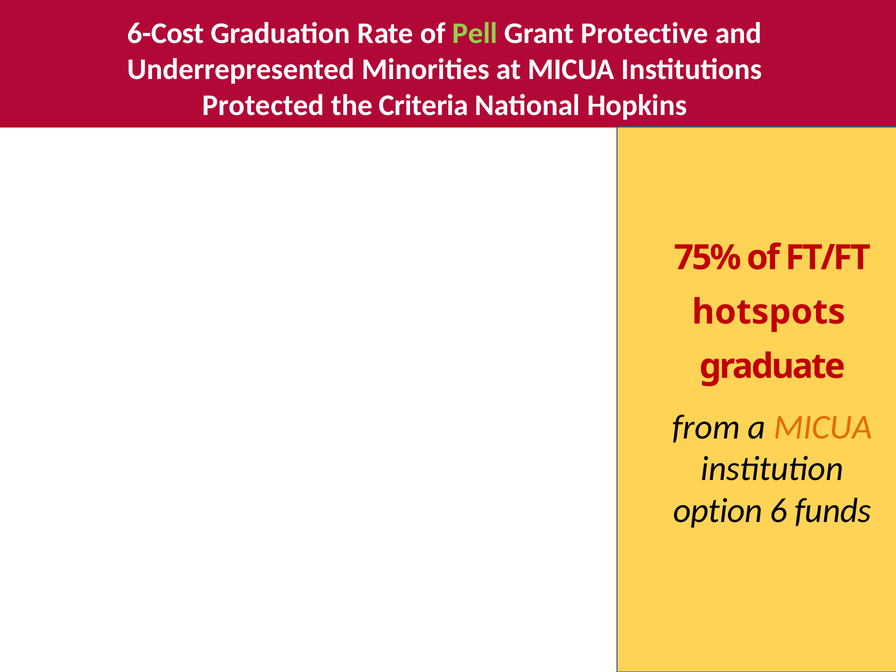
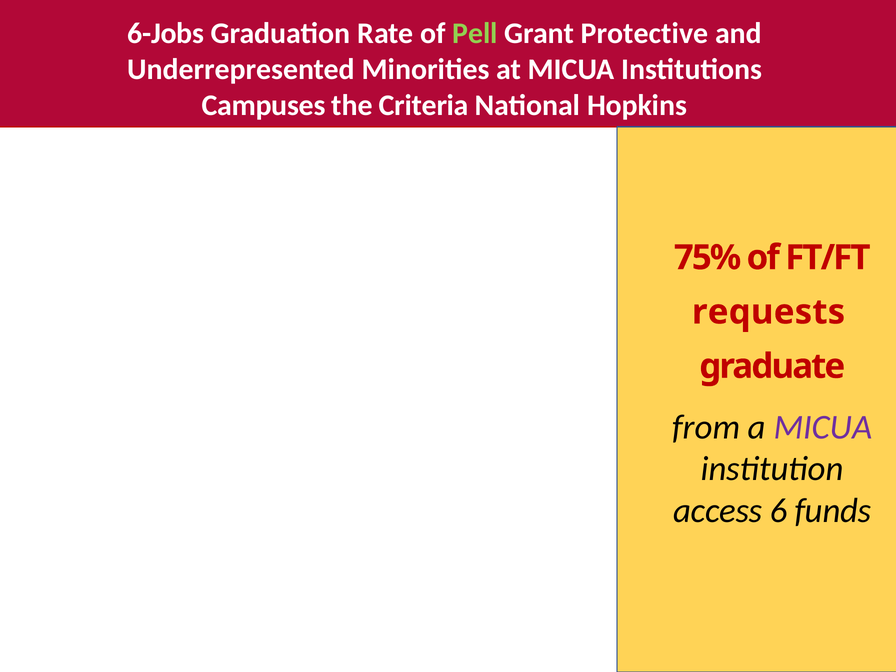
6-Cost: 6-Cost -> 6-Jobs (166, 34)
Protected: Protected -> Campuses (264, 105)
hotspots: hotspots -> requests (769, 312)
MICUA colour: orange -> purple (823, 427)
option: option -> access (718, 511)
